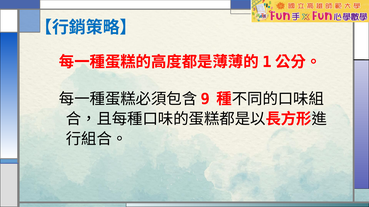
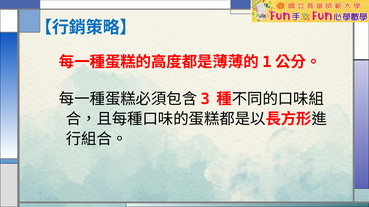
9: 9 -> 3 (205, 99)
